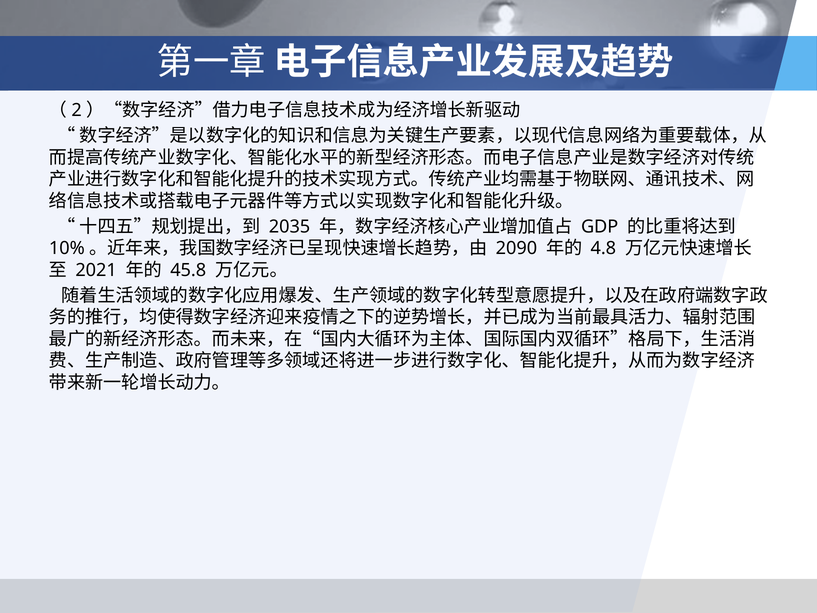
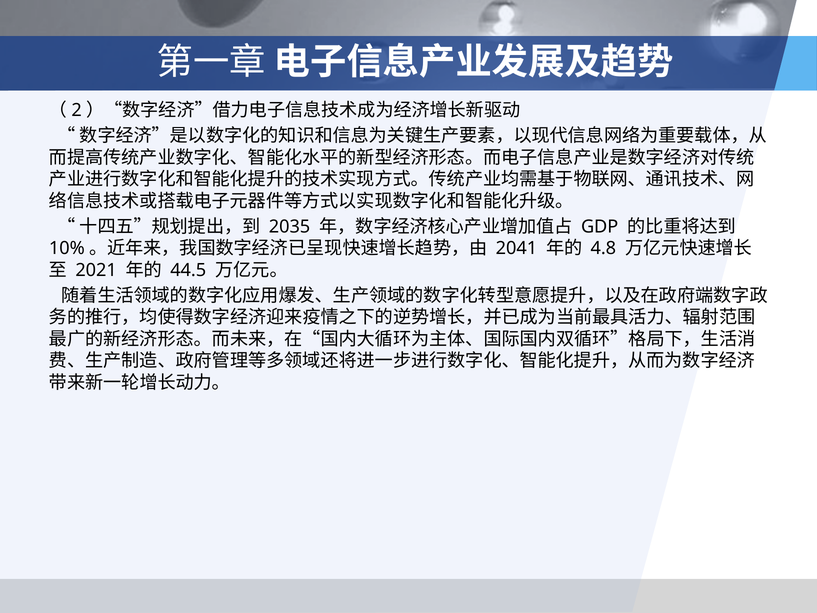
2090: 2090 -> 2041 (516, 248)
45.8: 45.8 -> 44.5 (188, 270)
